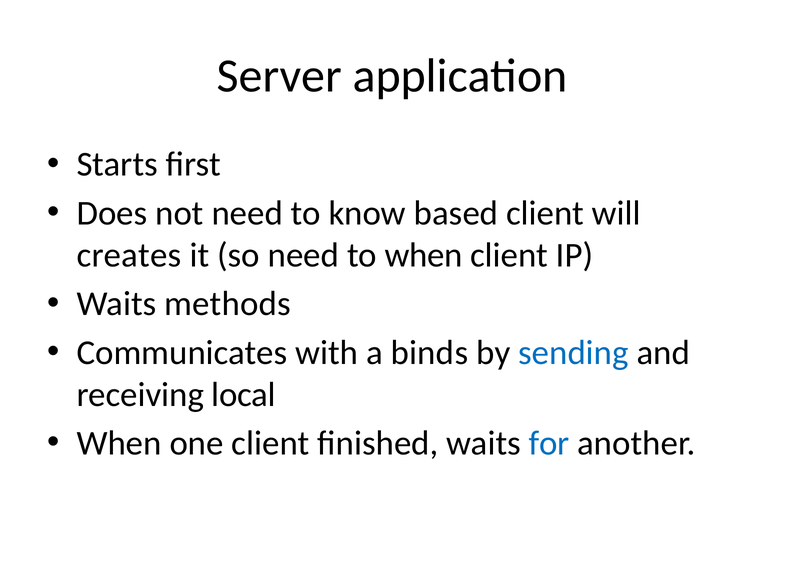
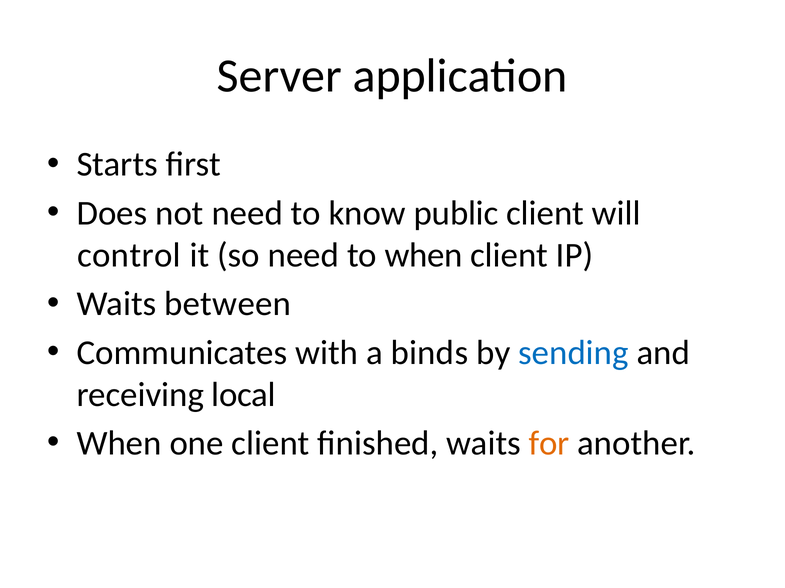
based: based -> public (456, 214)
creates: creates -> control (129, 255)
methods: methods -> between (228, 304)
for colour: blue -> orange (549, 444)
